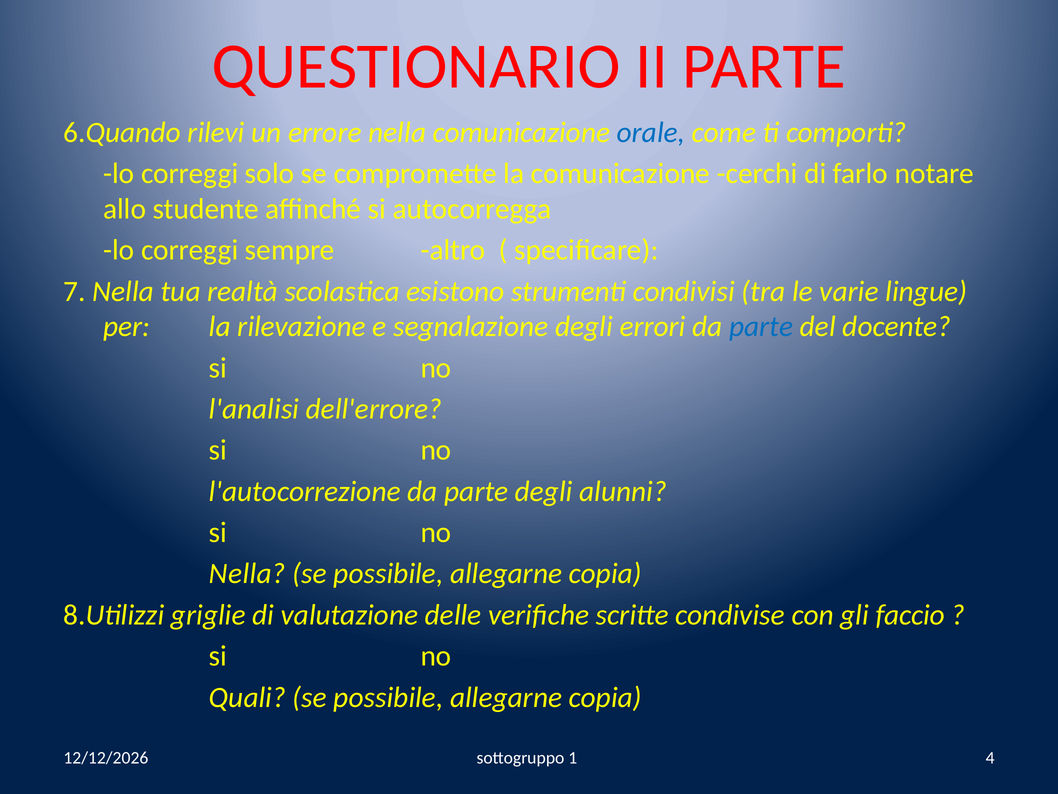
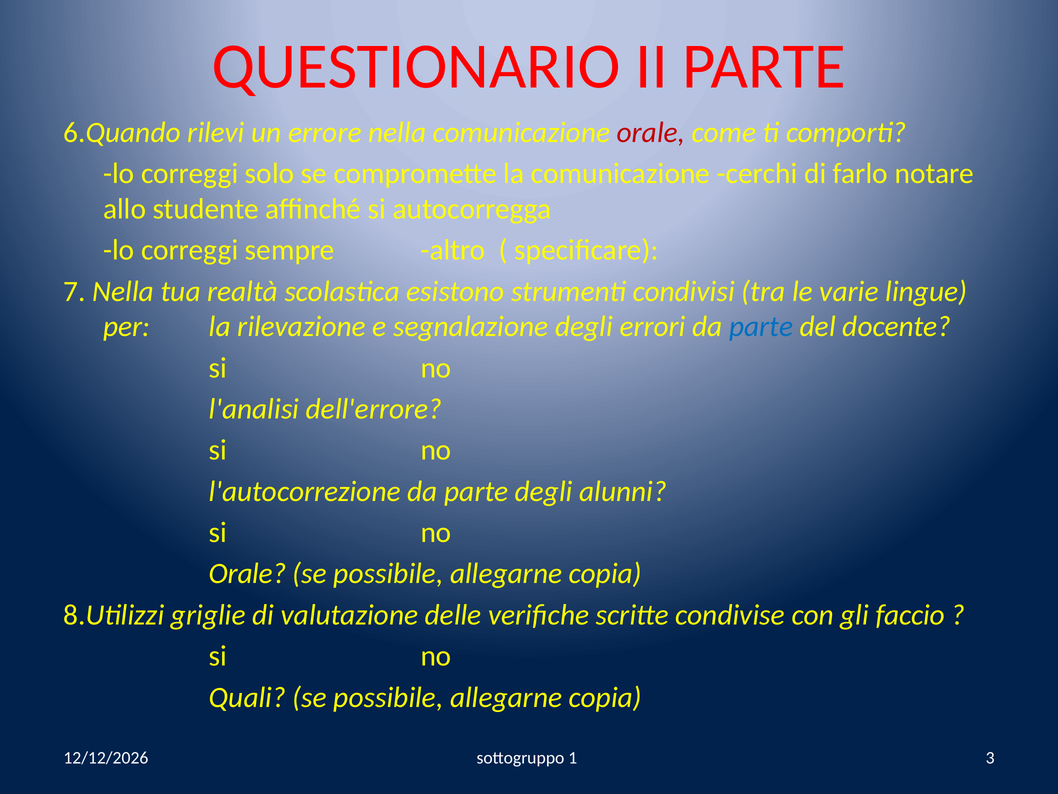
orale colour: blue -> red (651, 132)
Nella: Nella -> Orale (248, 573)
4: 4 -> 3 (990, 758)
